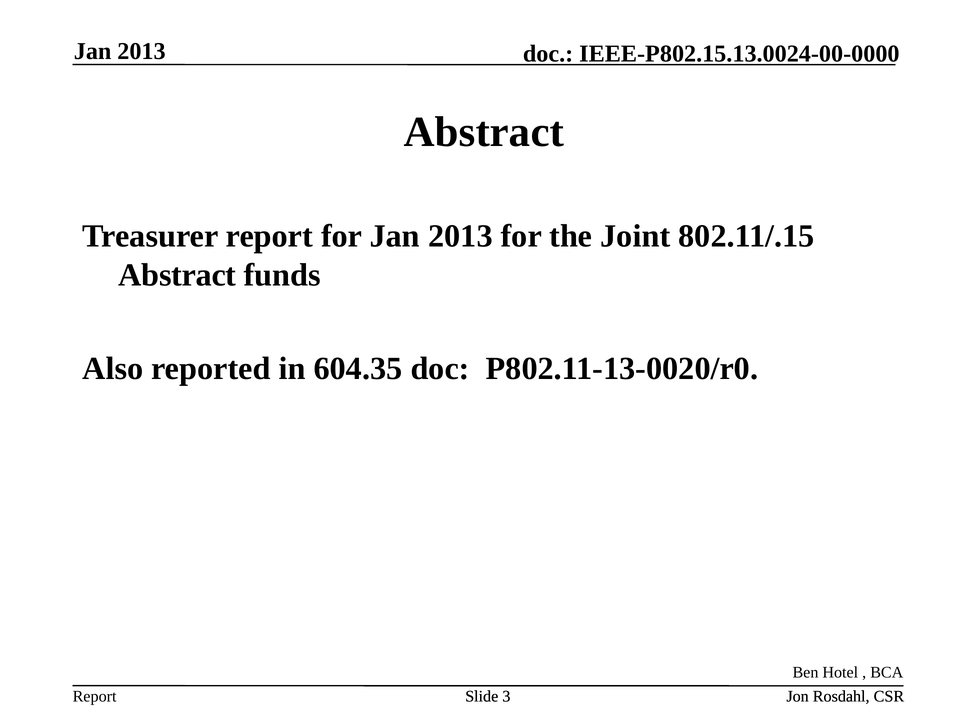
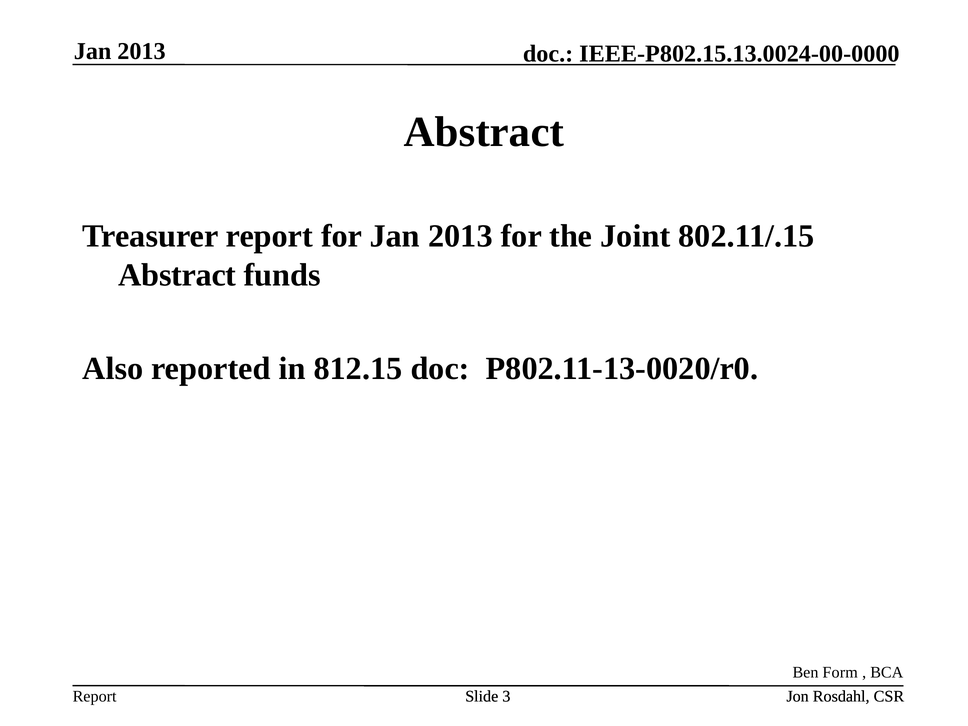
604.35: 604.35 -> 812.15 (358, 369)
Hotel: Hotel -> Form (840, 672)
